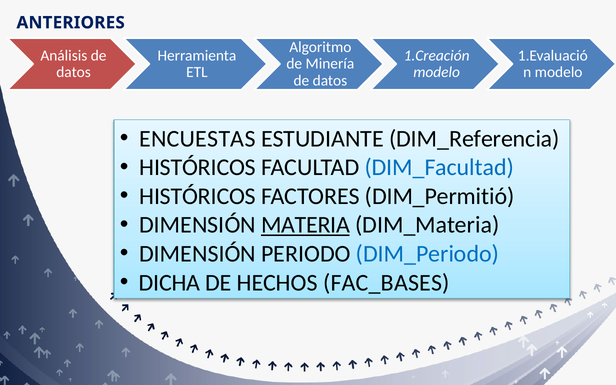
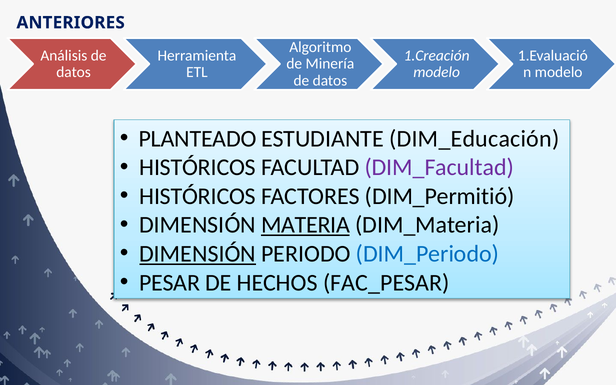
ENCUESTAS: ENCUESTAS -> PLANTEADO (198, 139)
DIM_Referencia: DIM_Referencia -> DIM_Educación (474, 139)
DIM_Facultad colour: blue -> purple (439, 168)
DIMENSIÓN underline: none -> present (198, 254)
DICHA: DICHA -> PESAR (170, 283)
FAC_BASES: FAC_BASES -> FAC_PESAR (386, 283)
